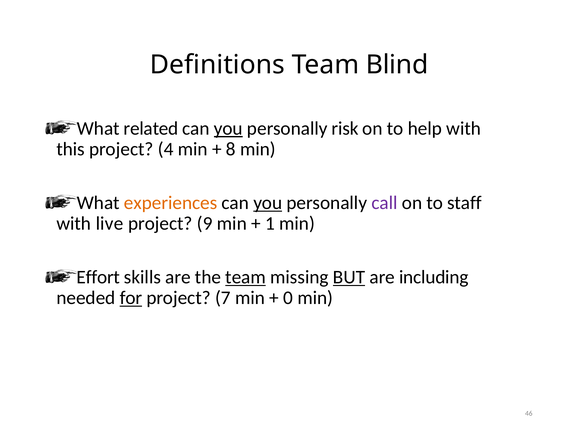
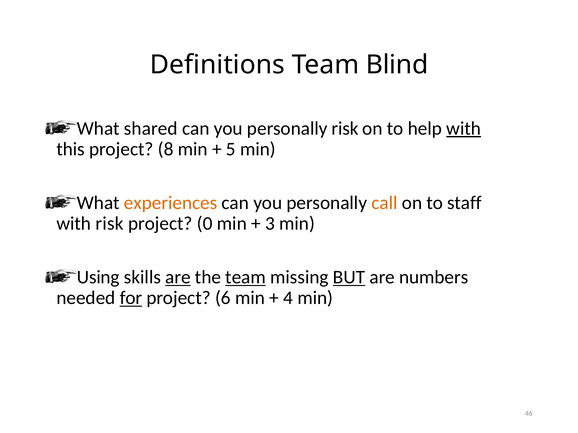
related: related -> shared (151, 129)
you underline: present -> none (228, 129)
with underline: none -> present (464, 129)
4: 4 -> 8 (166, 149)
8: 8 -> 5 (231, 149)
you underline: present -> none (268, 203)
call colour: purple -> orange (385, 203)
with live: live -> risk (110, 224)
9: 9 -> 0 (205, 224)
1: 1 -> 3 (270, 224)
Effort: Effort -> Using (98, 277)
are underline: none -> present (178, 277)
including: including -> numbers (434, 277)
7: 7 -> 6 (223, 298)
0: 0 -> 4 (288, 298)
